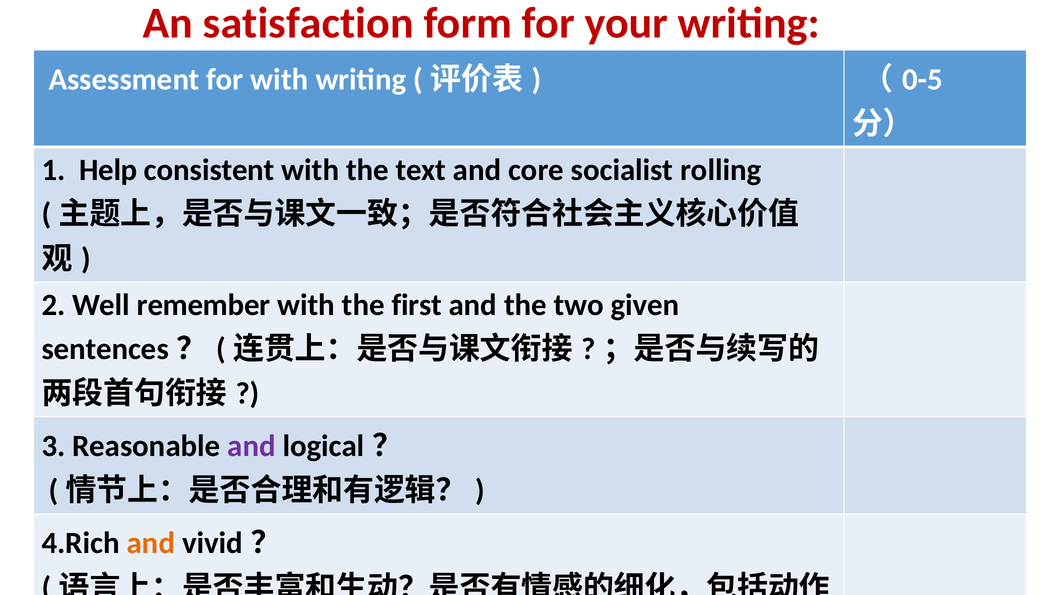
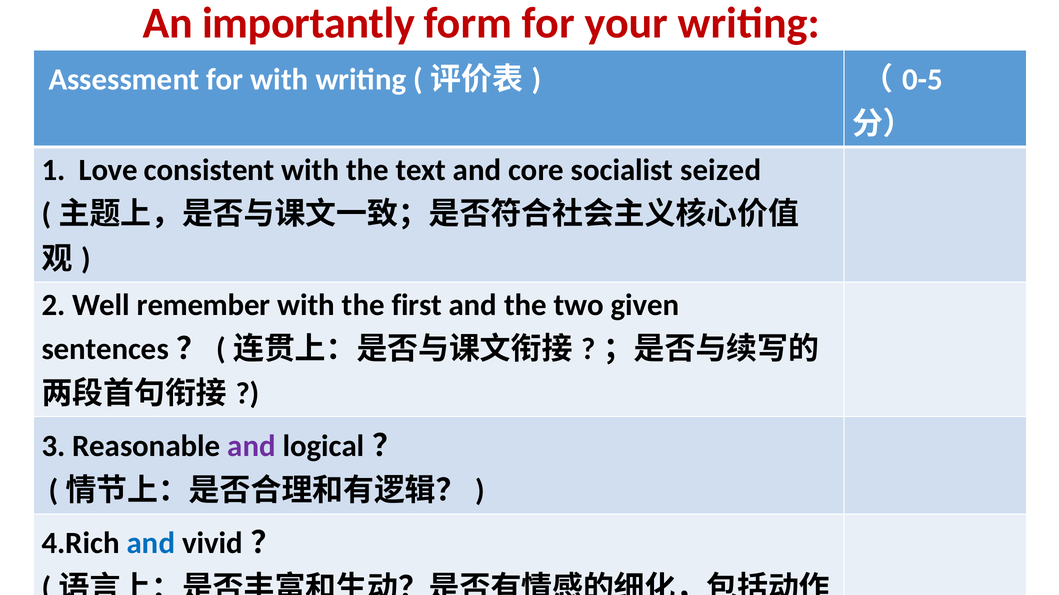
satisfaction: satisfaction -> importantly (309, 23)
Help: Help -> Love (108, 170)
rolling: rolling -> seized (721, 170)
and colour: orange -> blue (151, 544)
